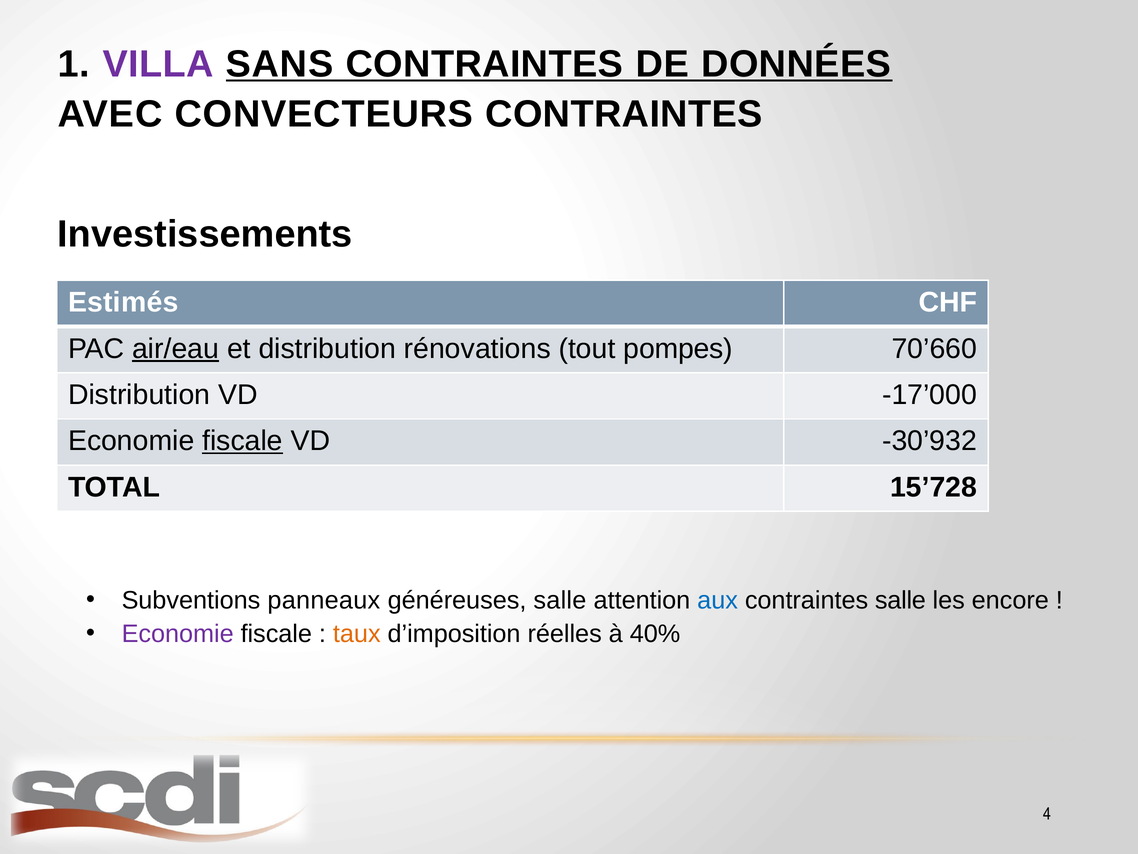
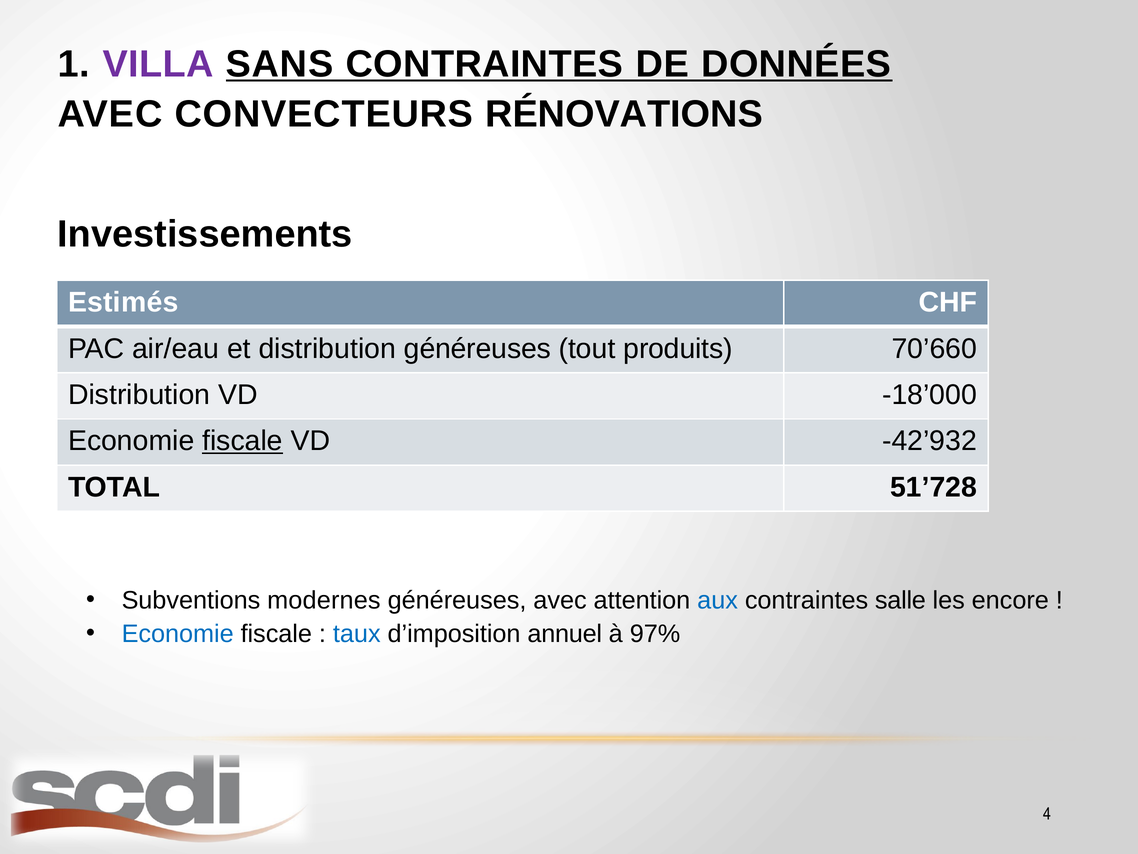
CONVECTEURS CONTRAINTES: CONTRAINTES -> RÉNOVATIONS (624, 114)
air/eau underline: present -> none (176, 348)
distribution rénovations: rénovations -> généreuses (477, 348)
pompes: pompes -> produits (678, 348)
-17’000: -17’000 -> -18’000 (930, 395)
-30’932: -30’932 -> -42’932 (930, 441)
15’728: 15’728 -> 51’728 (934, 487)
panneaux: panneaux -> modernes (324, 600)
généreuses salle: salle -> avec (560, 600)
Economie colour: purple -> blue (178, 634)
taux colour: orange -> blue (357, 634)
réelles: réelles -> annuel (565, 634)
40%: 40% -> 97% (655, 634)
